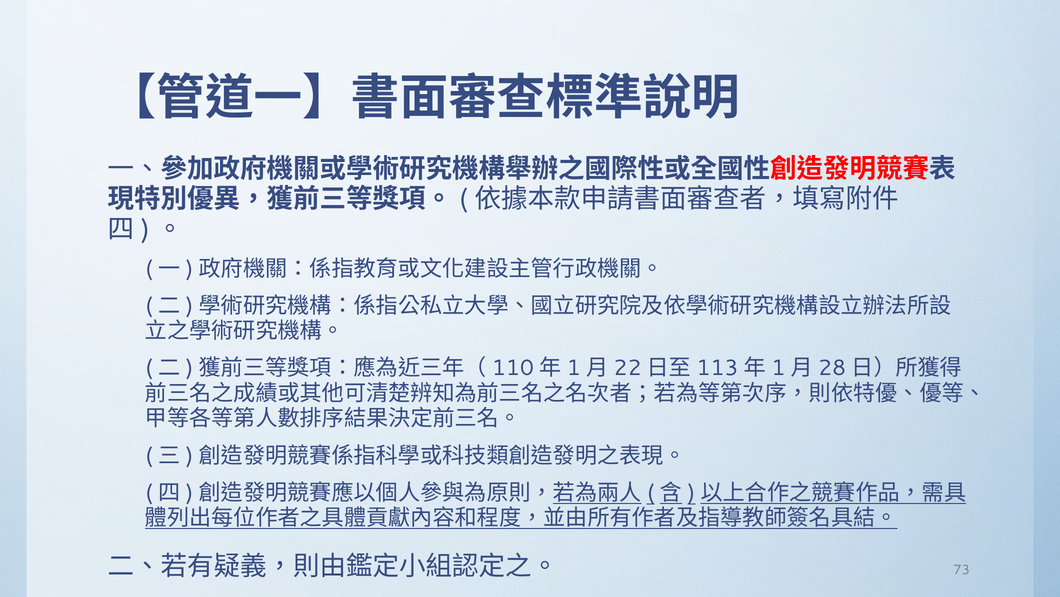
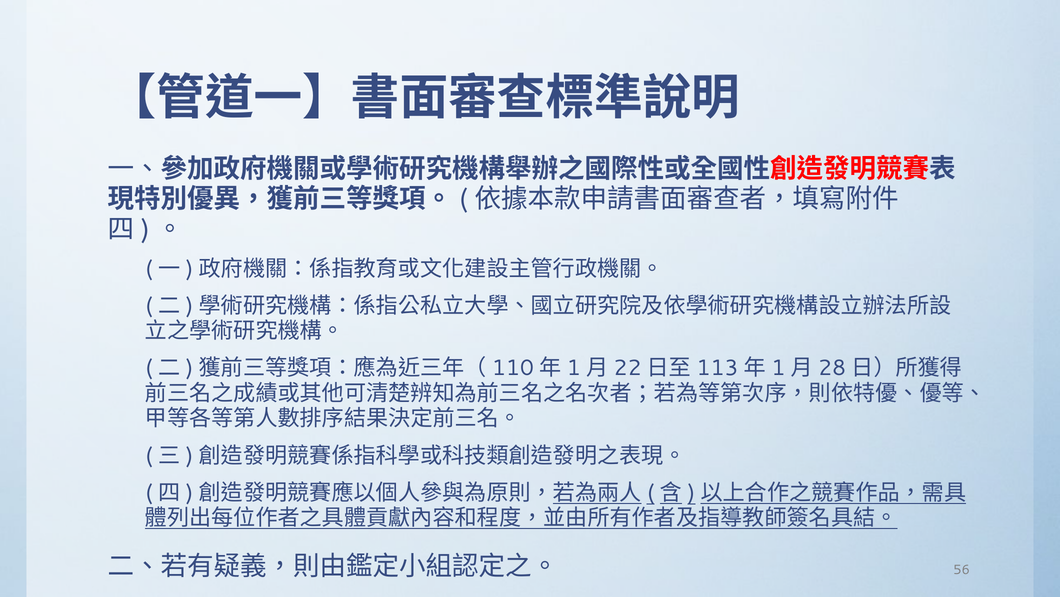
73: 73 -> 56 (962, 569)
